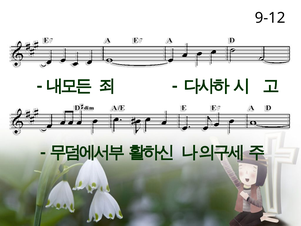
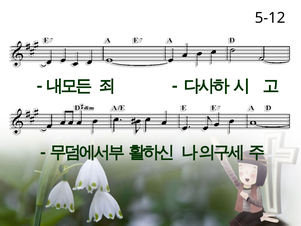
9-12: 9-12 -> 5-12 (270, 18)
